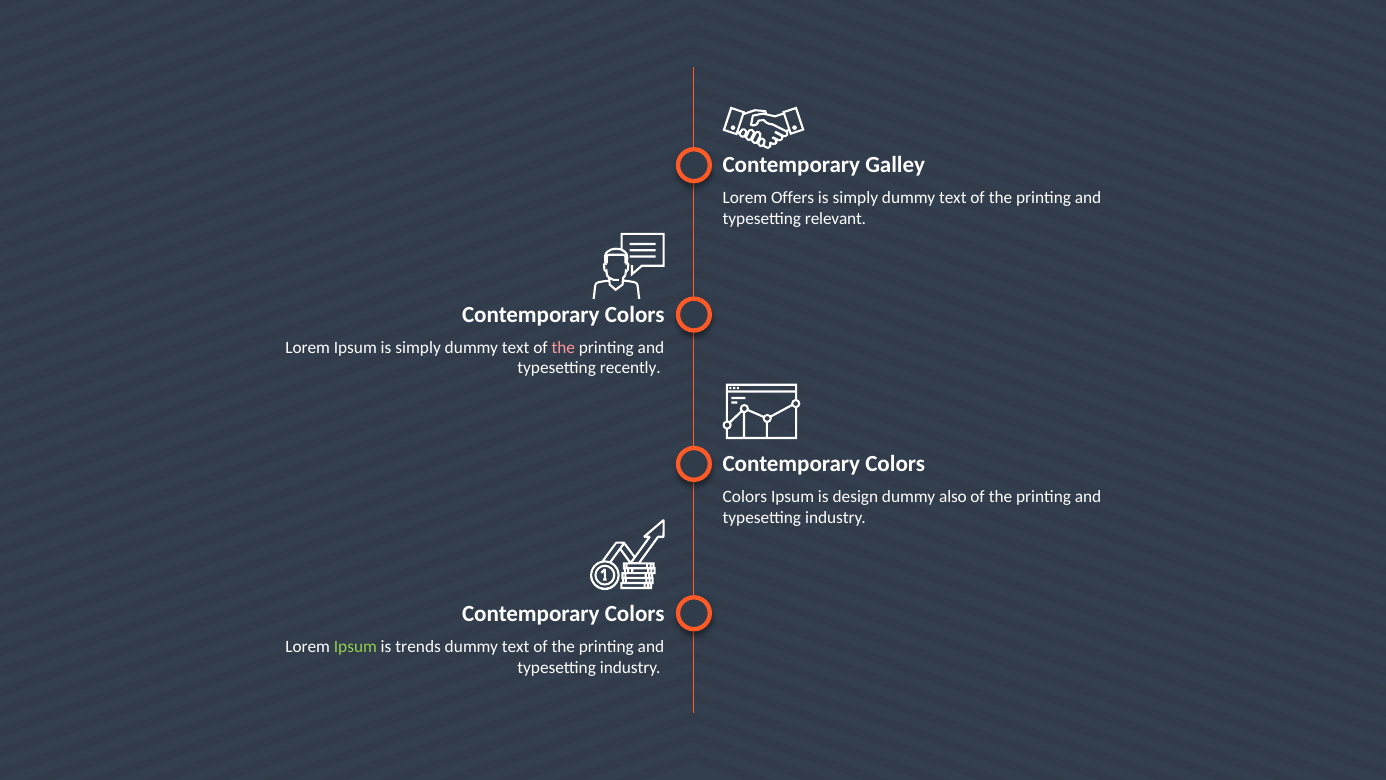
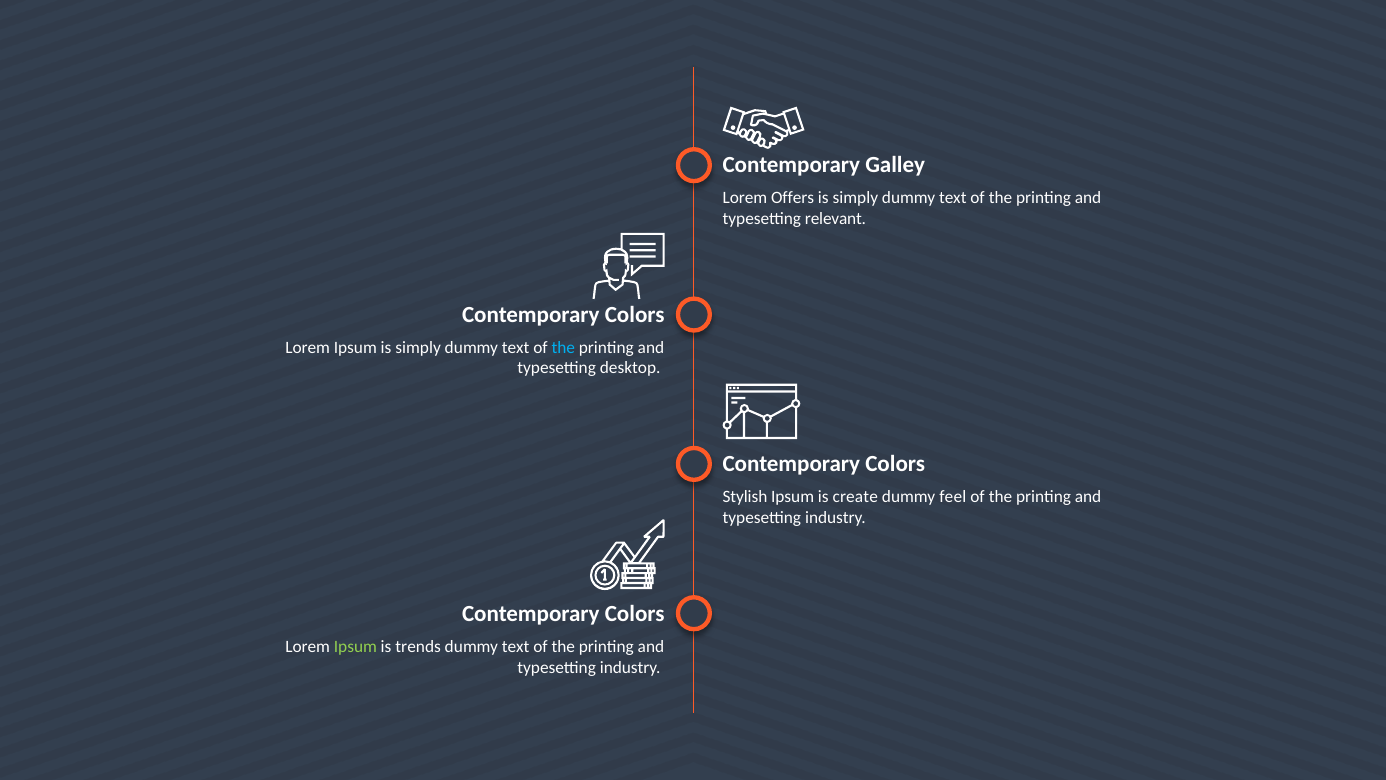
the colour: pink -> light blue (563, 347)
recently: recently -> desktop (630, 368)
Colors: Colors -> Stylish (745, 497)
design: design -> create (855, 497)
also: also -> feel (953, 497)
